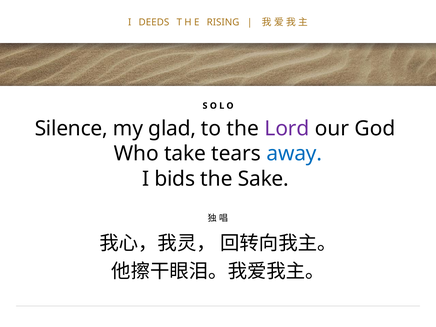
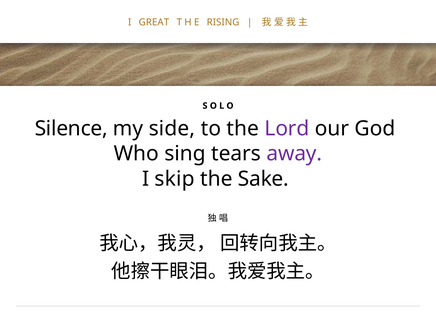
DEEDS: DEEDS -> GREAT (154, 22)
glad: glad -> side (172, 129)
take: take -> sing (185, 154)
away colour: blue -> purple (294, 154)
bids: bids -> skip (175, 179)
